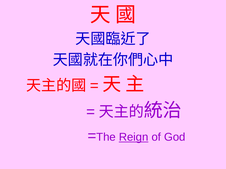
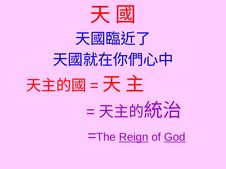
God underline: none -> present (175, 138)
